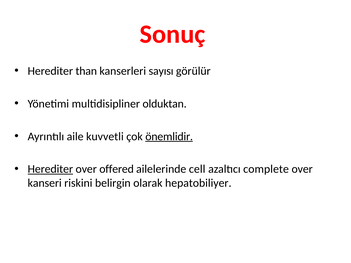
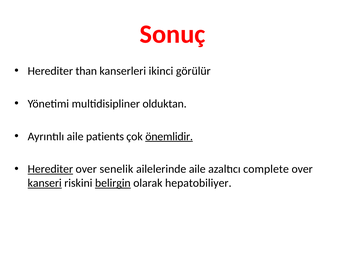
sayısı: sayısı -> ikinci (161, 71)
kuvvetli: kuvvetli -> patients (105, 137)
offered: offered -> senelik (116, 169)
ailelerinde cell: cell -> aile (197, 169)
kanseri underline: none -> present (45, 183)
belirgin underline: none -> present (113, 183)
